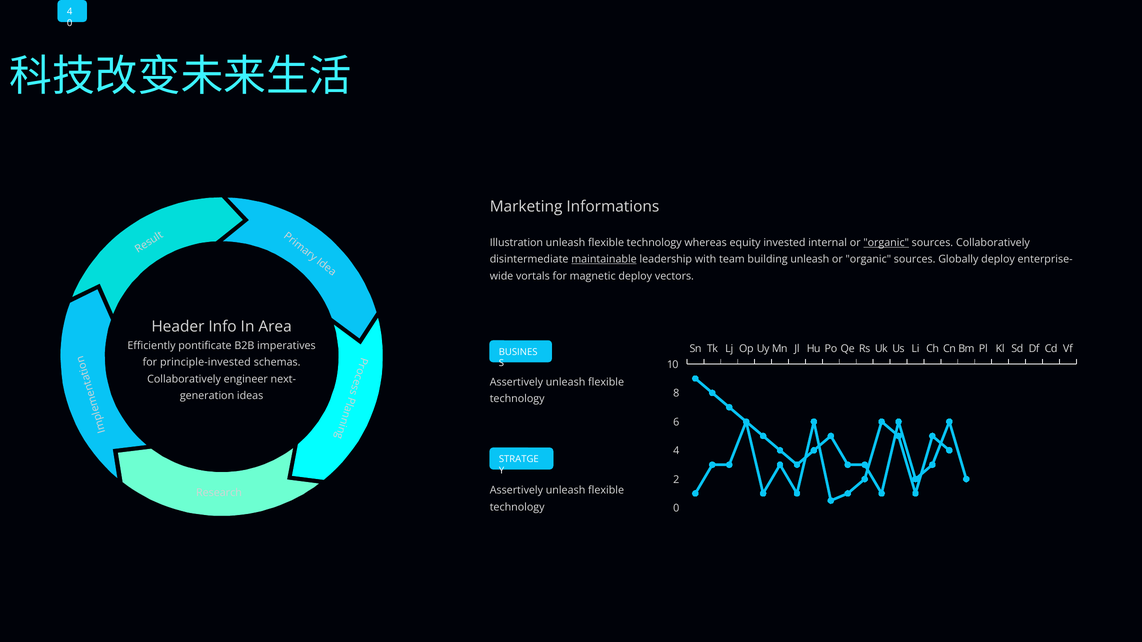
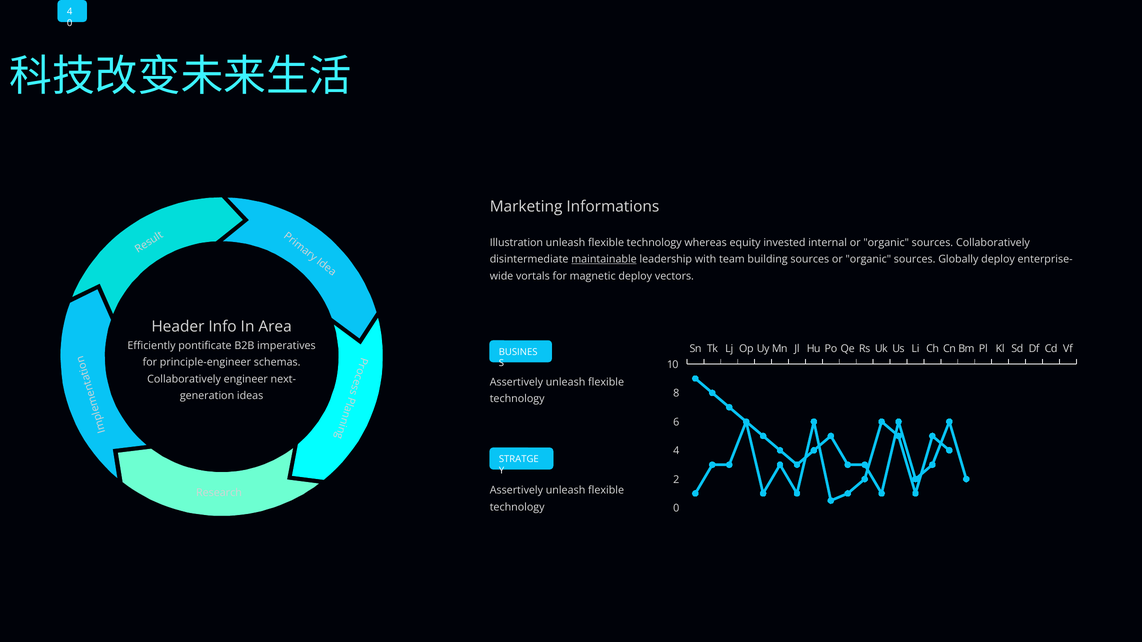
organic underline: present -> none (886, 243)
building unleash: unleash -> sources (810, 259)
principle-invested: principle-invested -> principle-engineer (205, 363)
